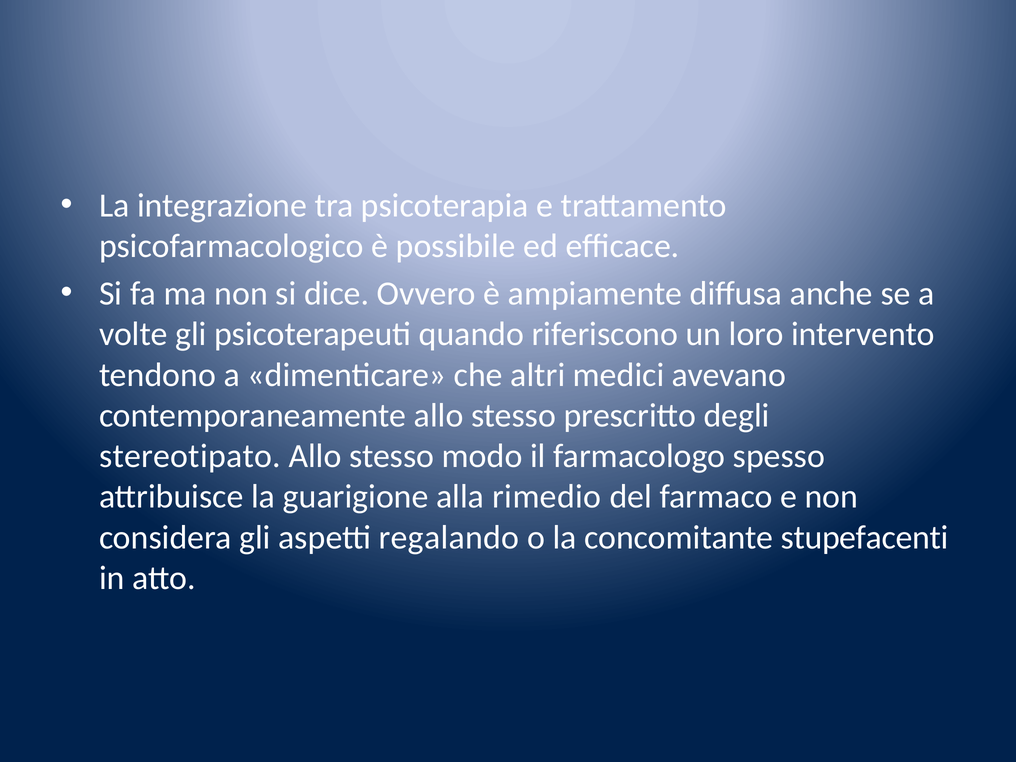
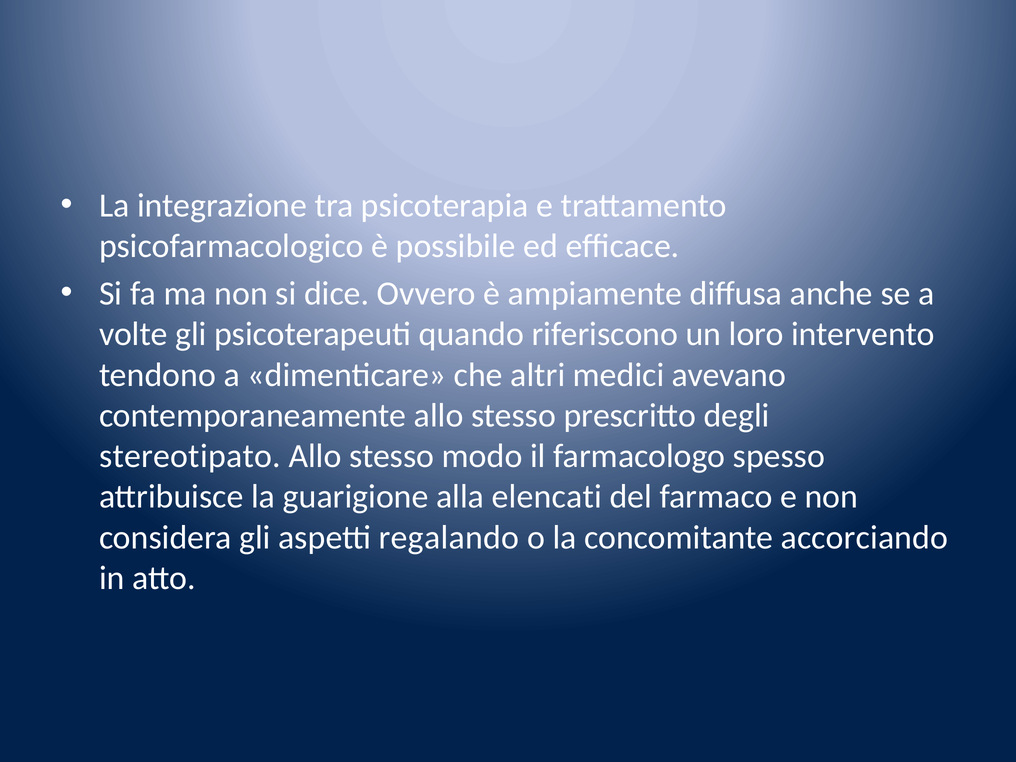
rimedio: rimedio -> elencati (547, 497)
stupefacenti: stupefacenti -> accorciando (864, 537)
